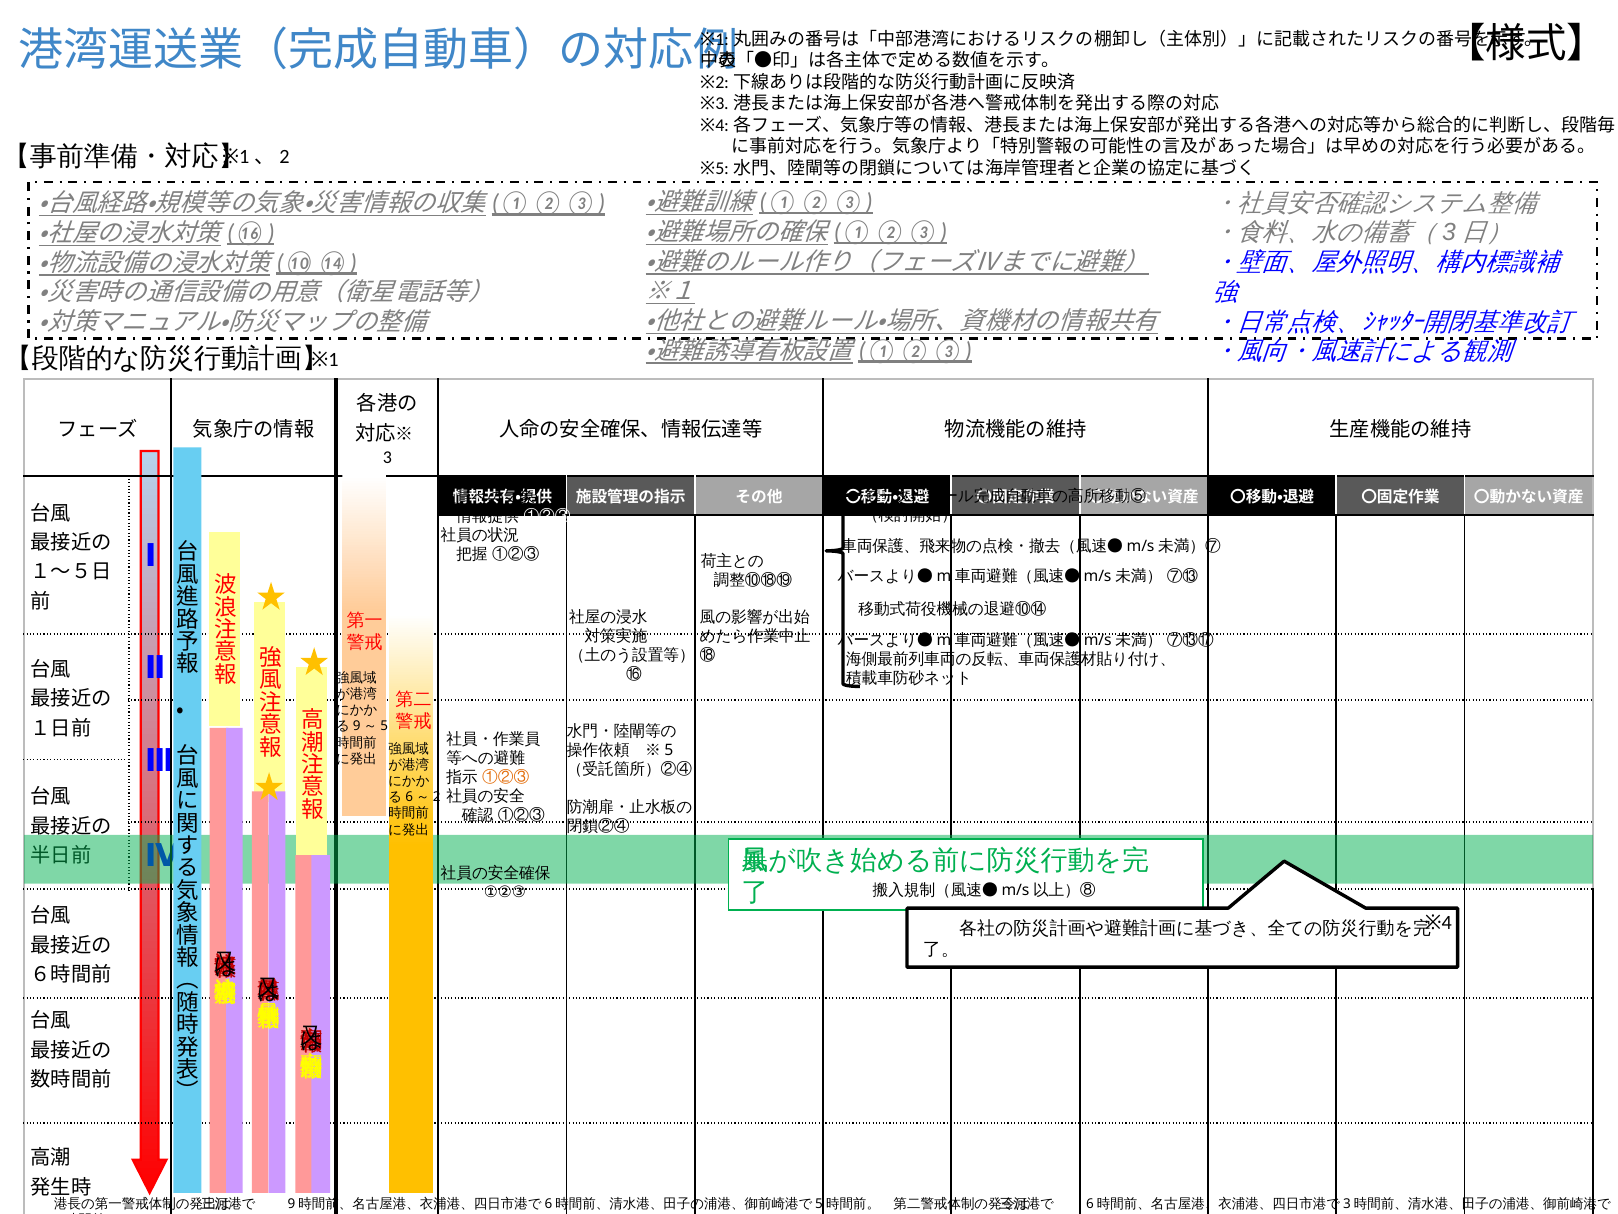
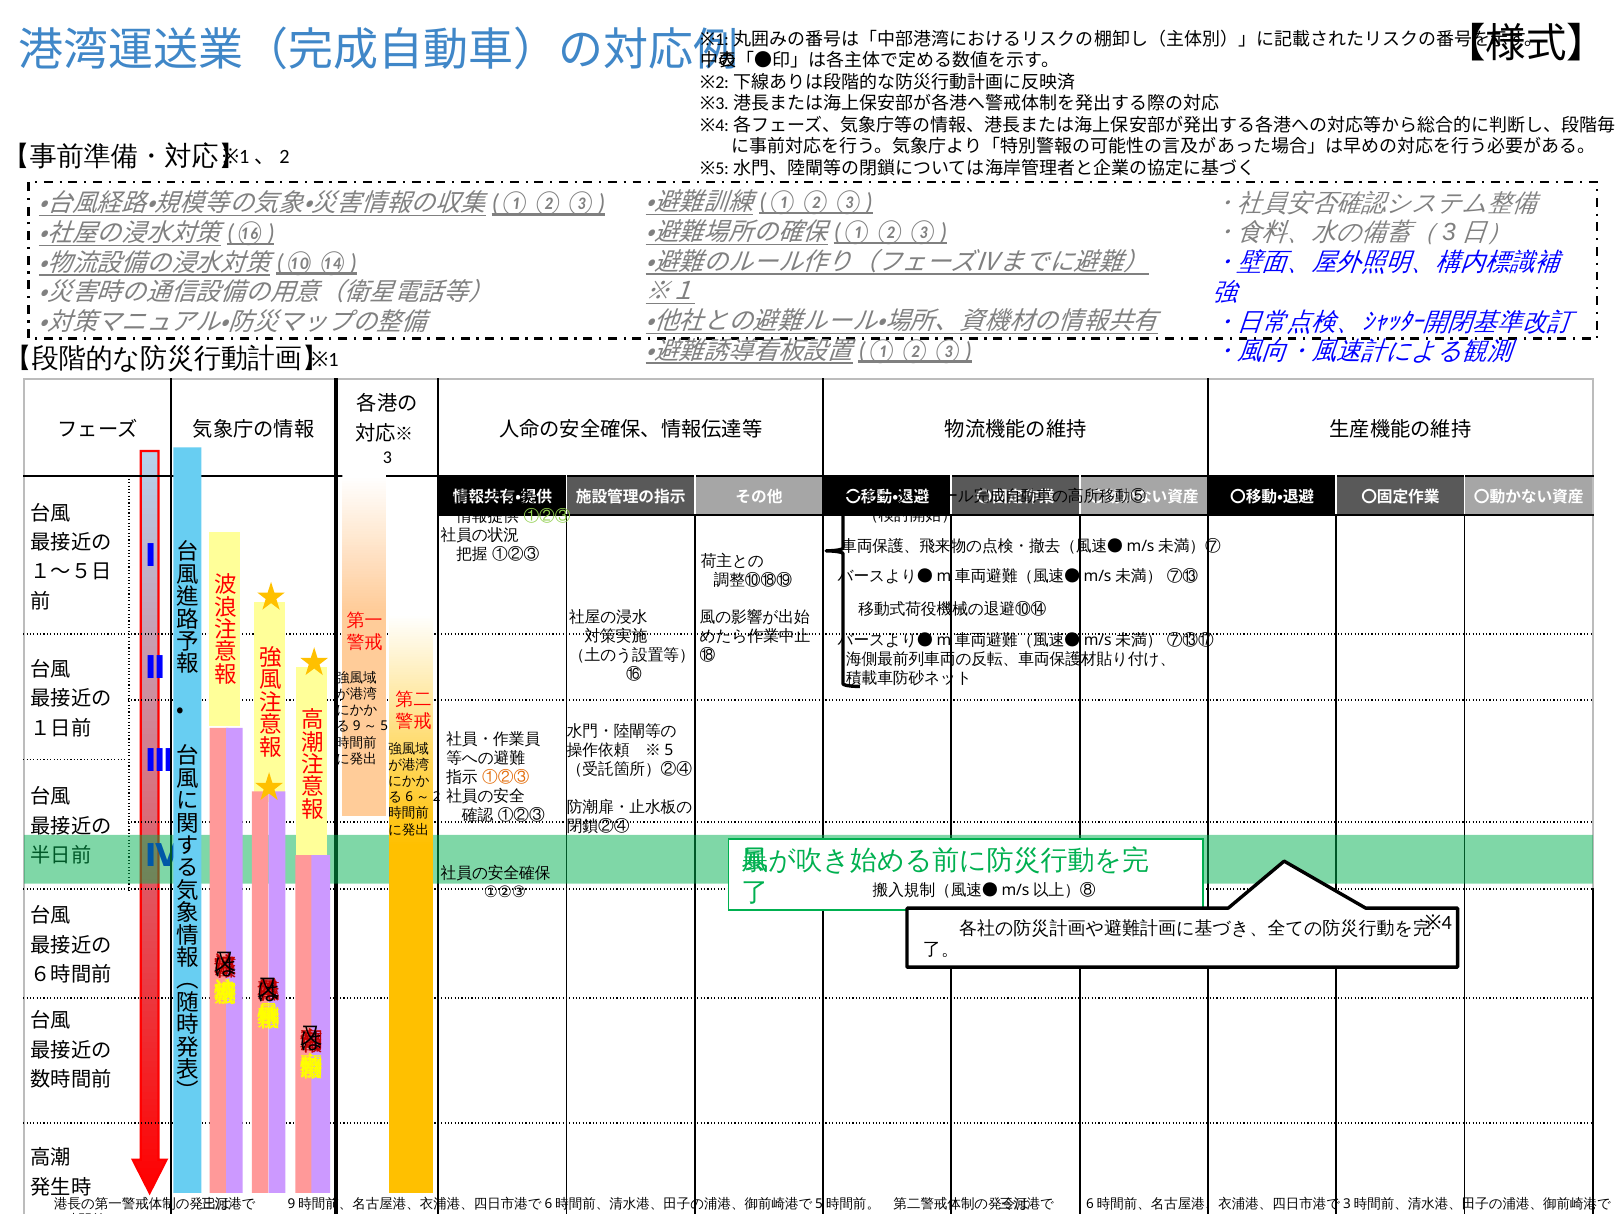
①②③ colour: white -> light green (547, 516)
